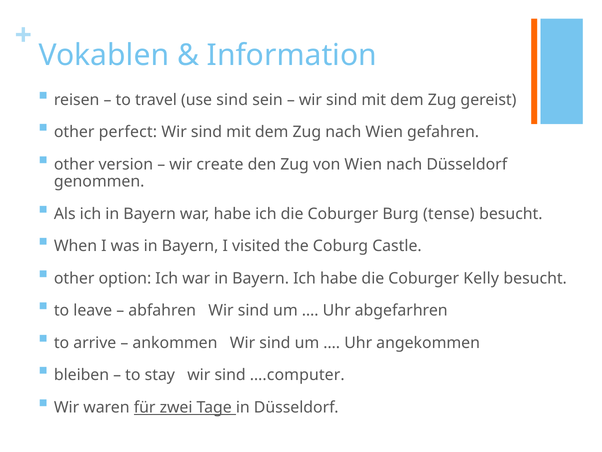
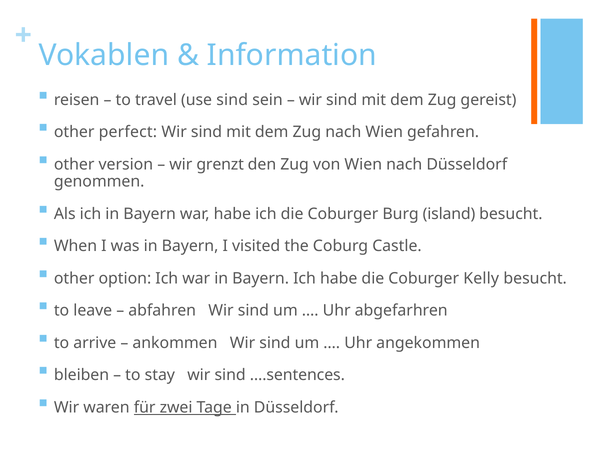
create: create -> grenzt (220, 164)
tense: tense -> island (449, 214)
….computer: ….computer -> ….sentences (297, 375)
